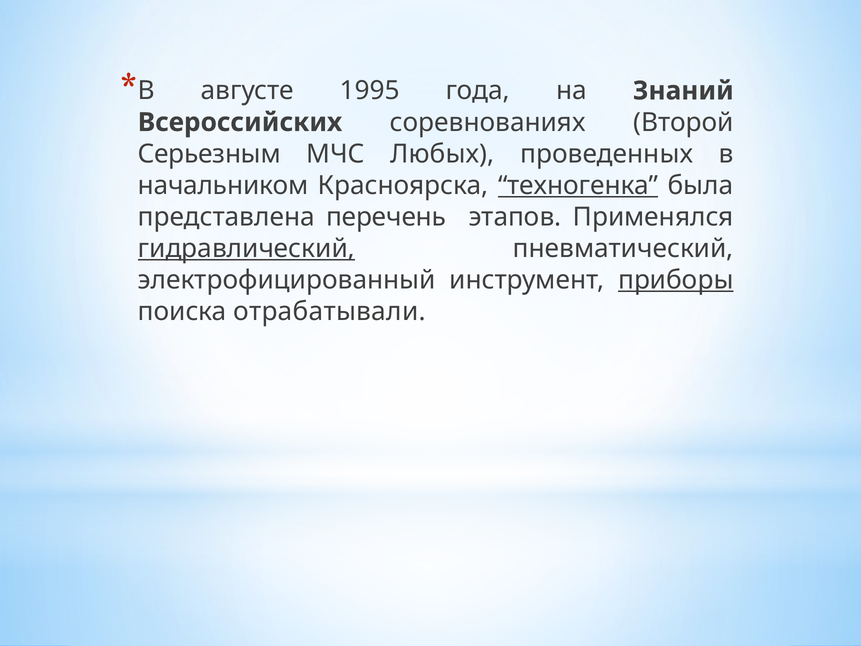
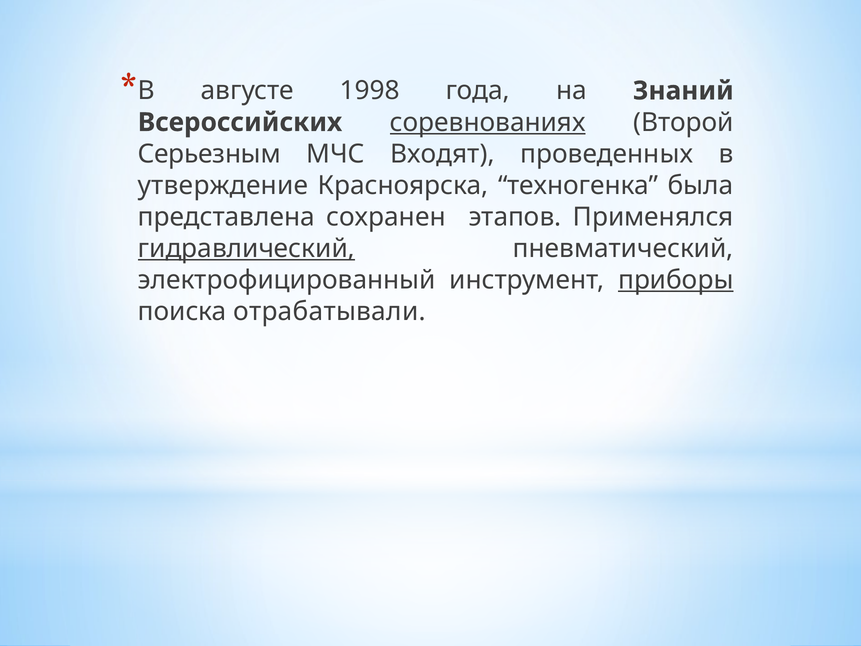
1995: 1995 -> 1998 (370, 91)
соревнованиях underline: none -> present (488, 122)
Любых: Любых -> Входят (442, 154)
начальником: начальником -> утверждение (223, 185)
техногенка underline: present -> none (578, 185)
перечень: перечень -> сохранен (386, 217)
